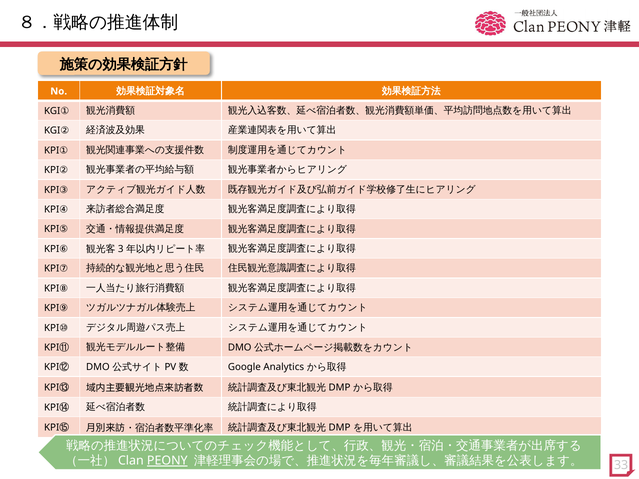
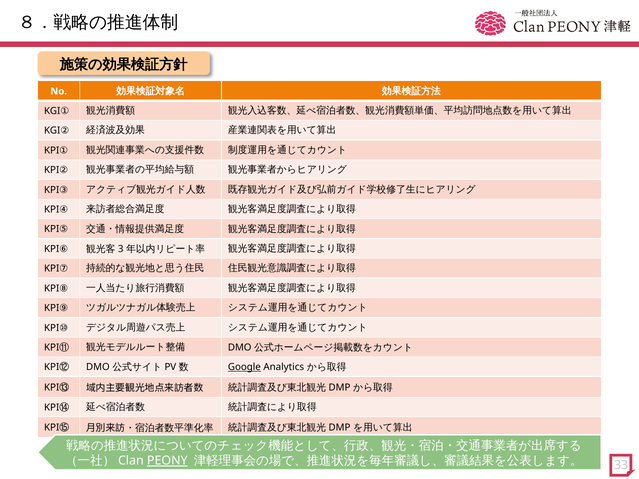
Google underline: none -> present (244, 367)
